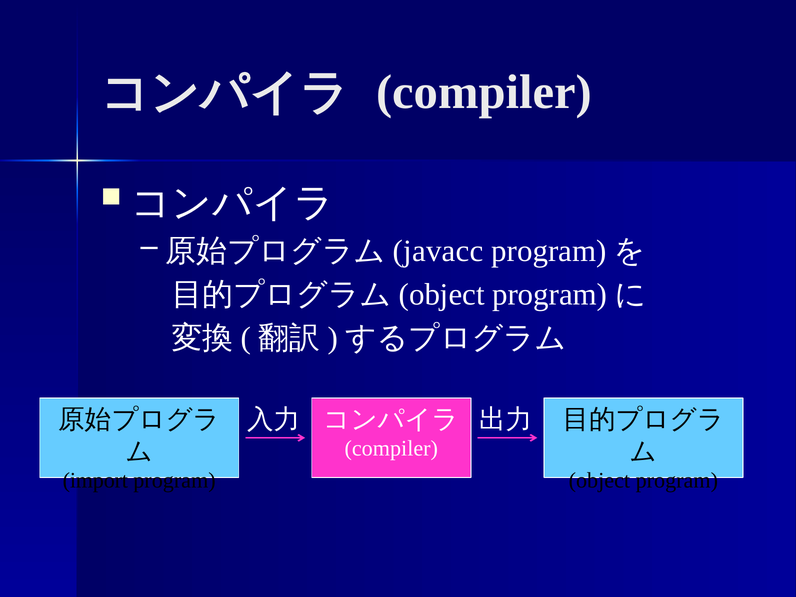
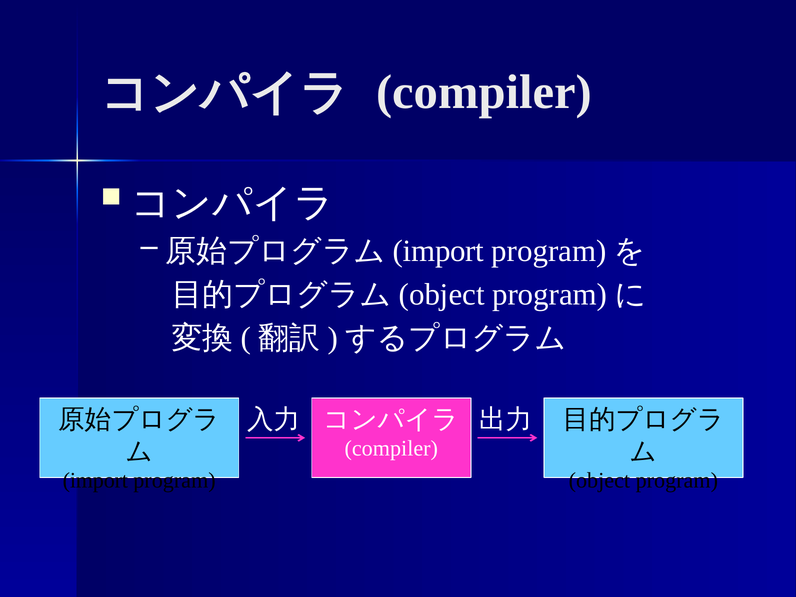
javacc: javacc -> import (438, 251)
